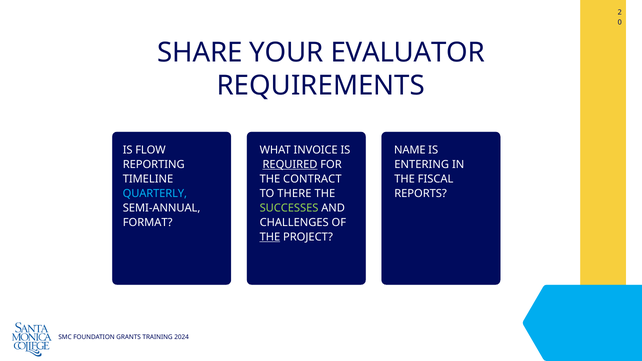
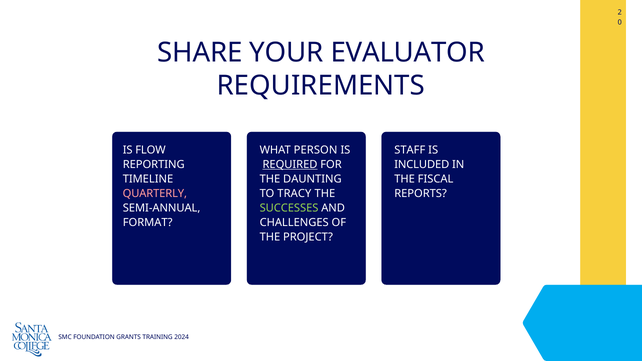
INVOICE: INVOICE -> PERSON (316, 150)
NAME: NAME -> STAFF (410, 150)
ENTERING: ENTERING -> INCLUDED (422, 165)
CONTRACT: CONTRACT -> DAUNTING (312, 179)
QUARTERLY colour: light blue -> pink (155, 194)
THERE: THERE -> TRACY (294, 194)
THE underline: present -> none (270, 237)
